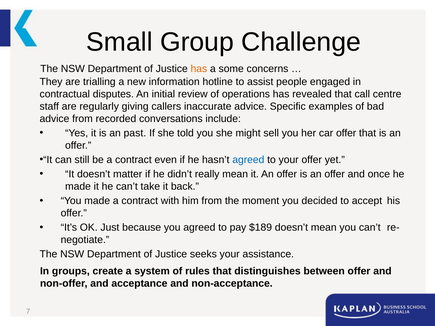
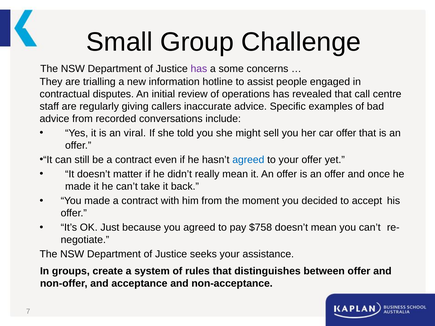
has colour: orange -> purple (199, 69)
past: past -> viral (135, 133)
$189: $189 -> $758 (261, 228)
